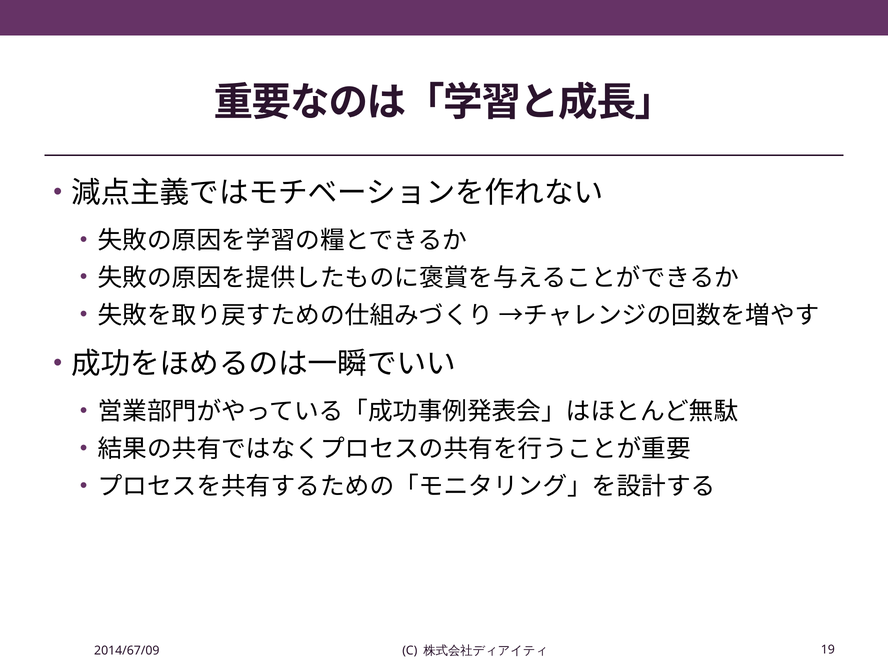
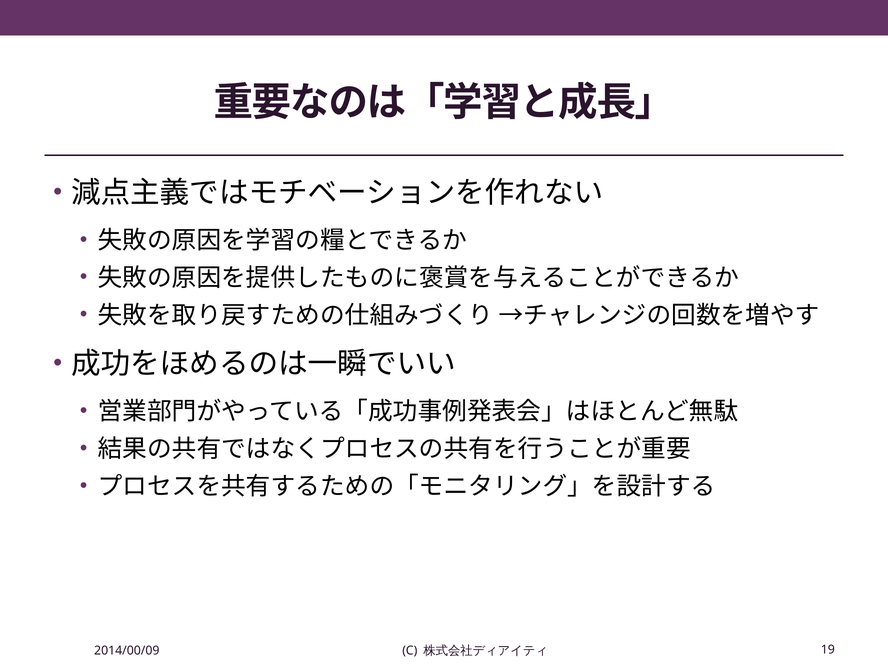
2014/67/09: 2014/67/09 -> 2014/00/09 (127, 651)
